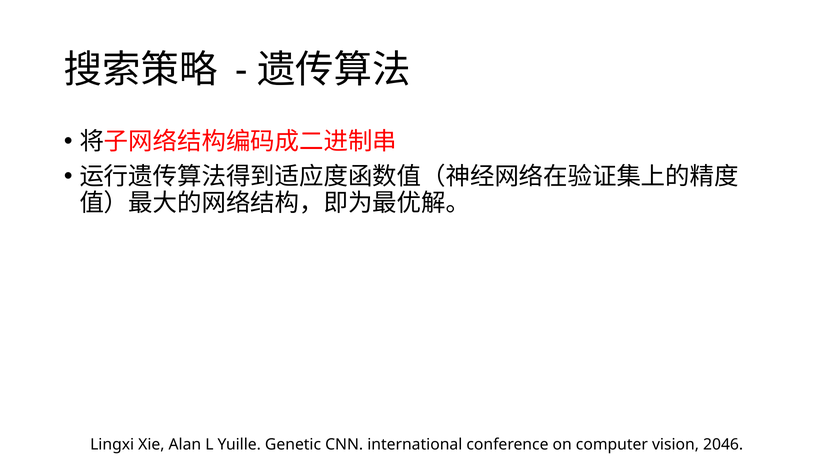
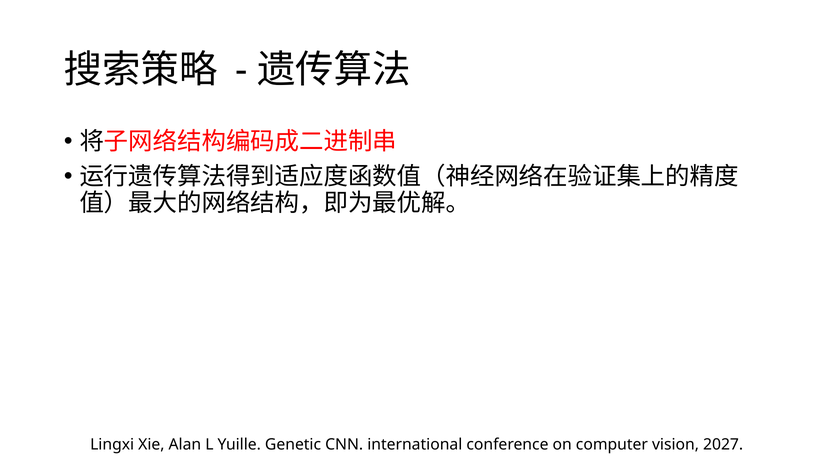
2046: 2046 -> 2027 (723, 445)
